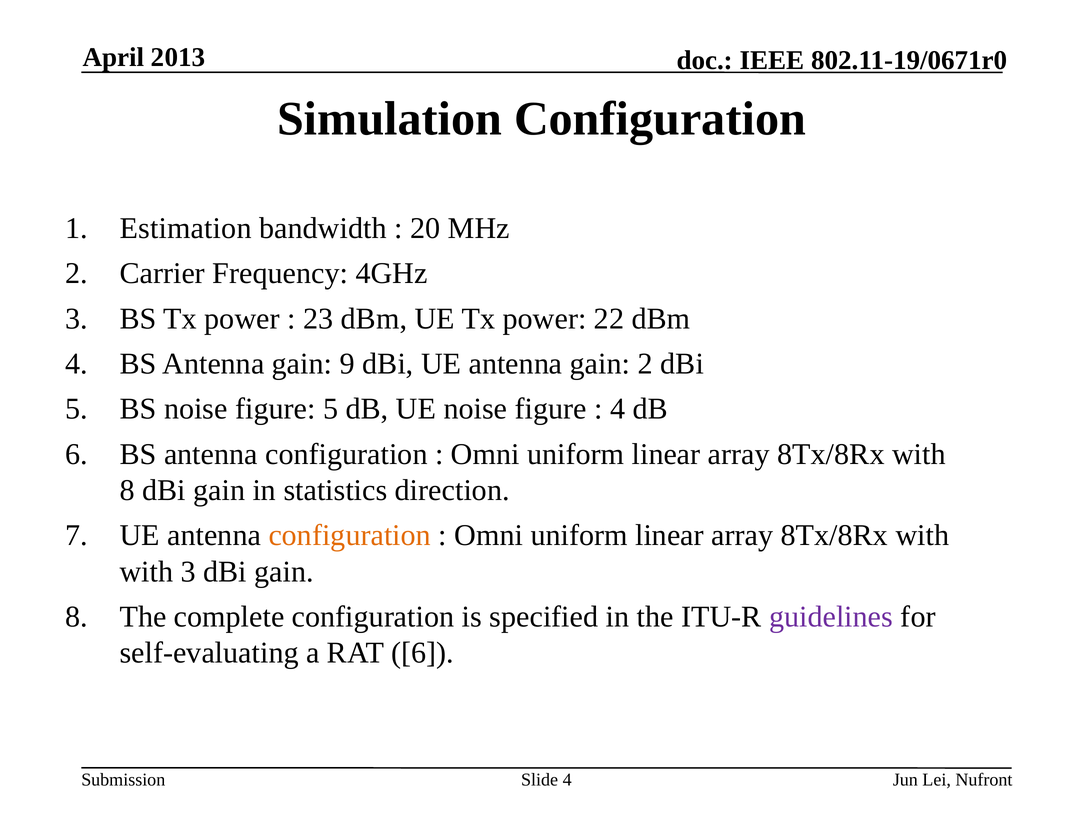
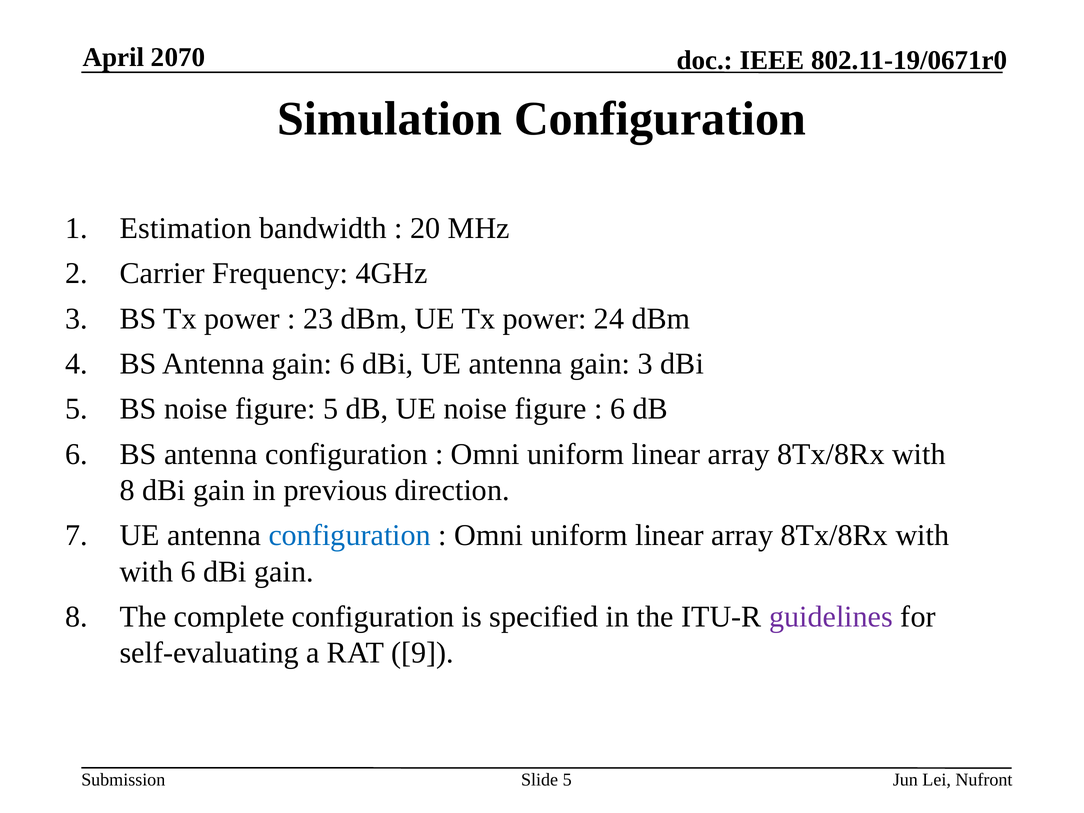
2013: 2013 -> 2070 (178, 57)
22: 22 -> 24 (609, 319)
gain 9: 9 -> 6 (347, 364)
gain 2: 2 -> 3 (645, 364)
4: 4 -> 6 (618, 409)
statistics: statistics -> previous (336, 490)
configuration colour: orange -> blue (350, 536)
with 3: 3 -> 6 (188, 572)
RAT 6: 6 -> 9 (422, 653)
Slide 4: 4 -> 5 (567, 780)
